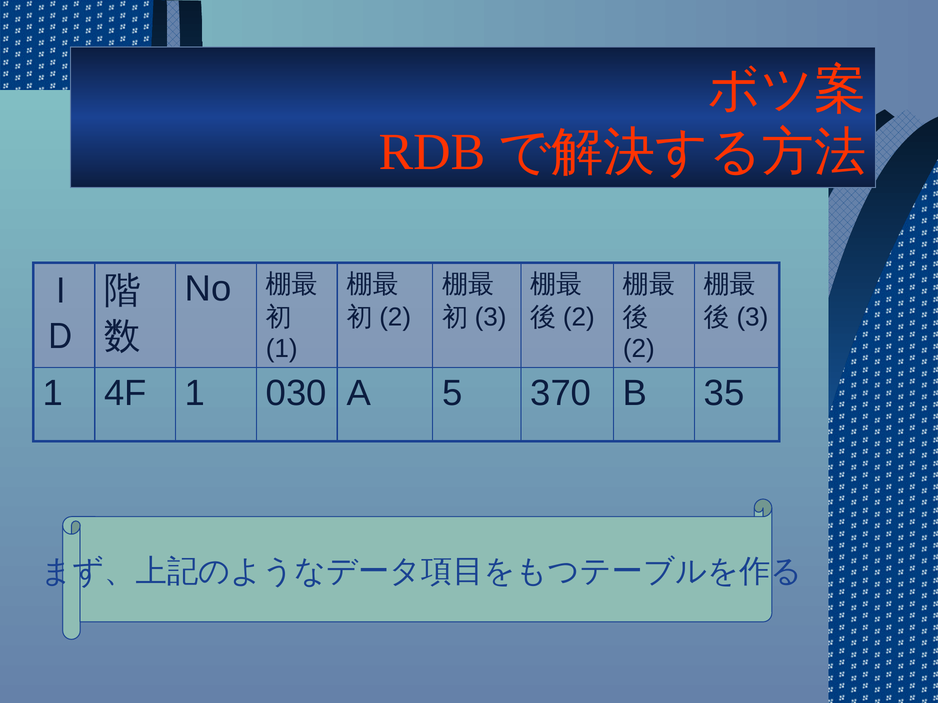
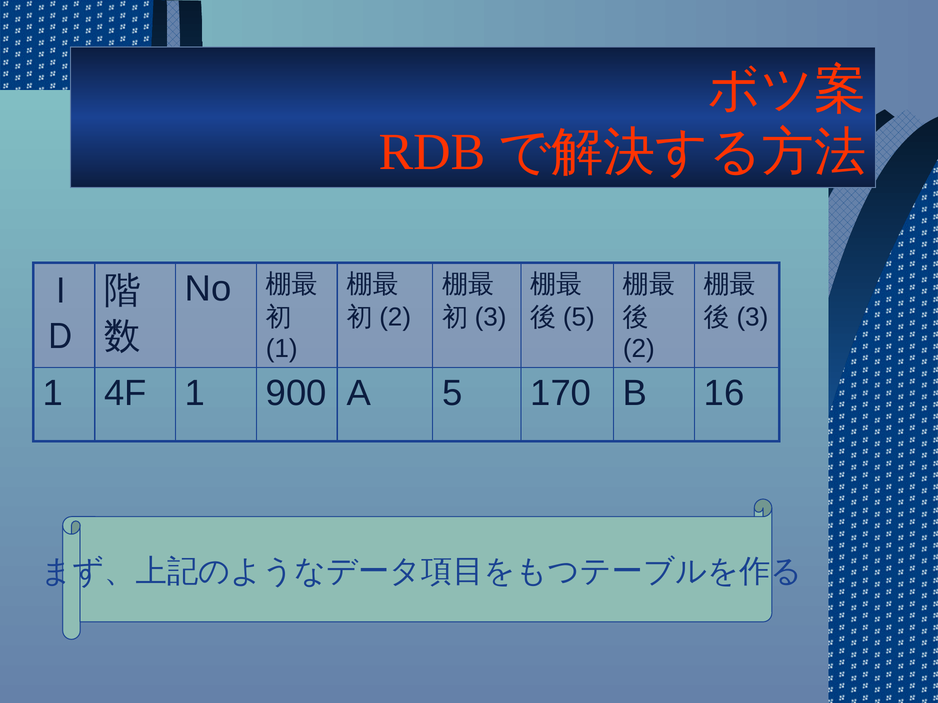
2: 2 -> 5 (579, 317)
030: 030 -> 900 (296, 393)
370: 370 -> 170 (561, 393)
35: 35 -> 16 (724, 393)
